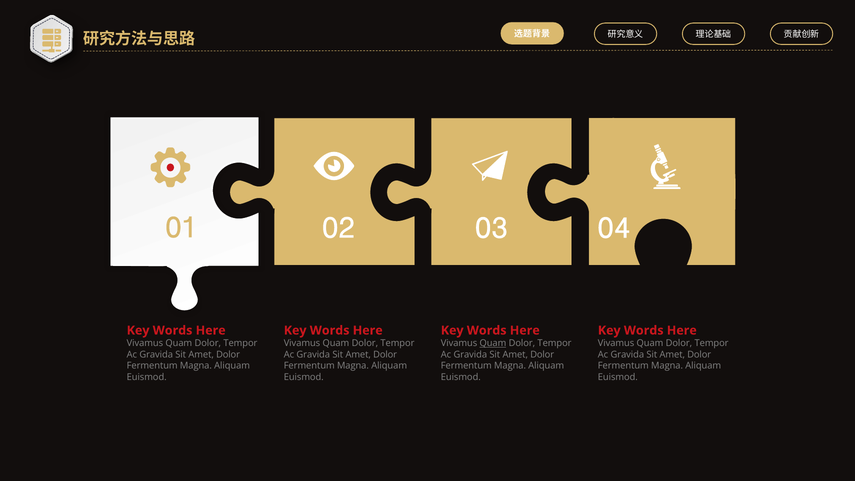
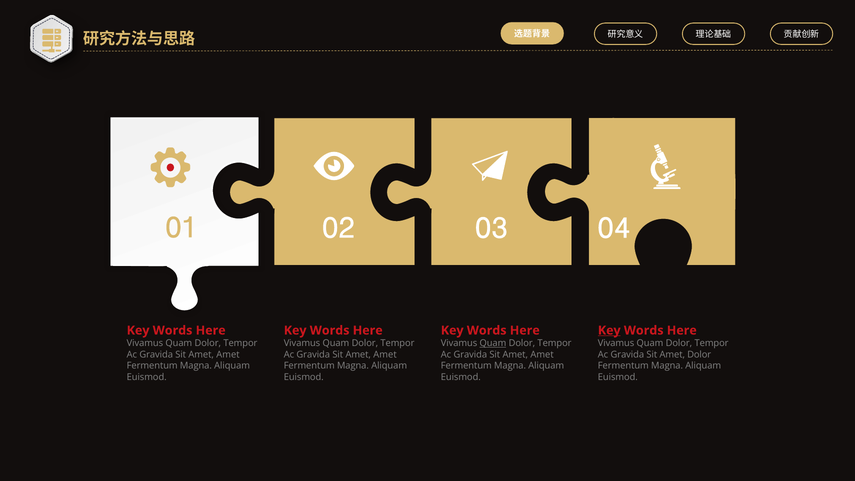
Key underline: none -> present (609, 330)
Dolor: Dolor -> Amet (228, 354)
Dolor: Dolor -> Amet (385, 354)
Dolor: Dolor -> Amet (542, 354)
